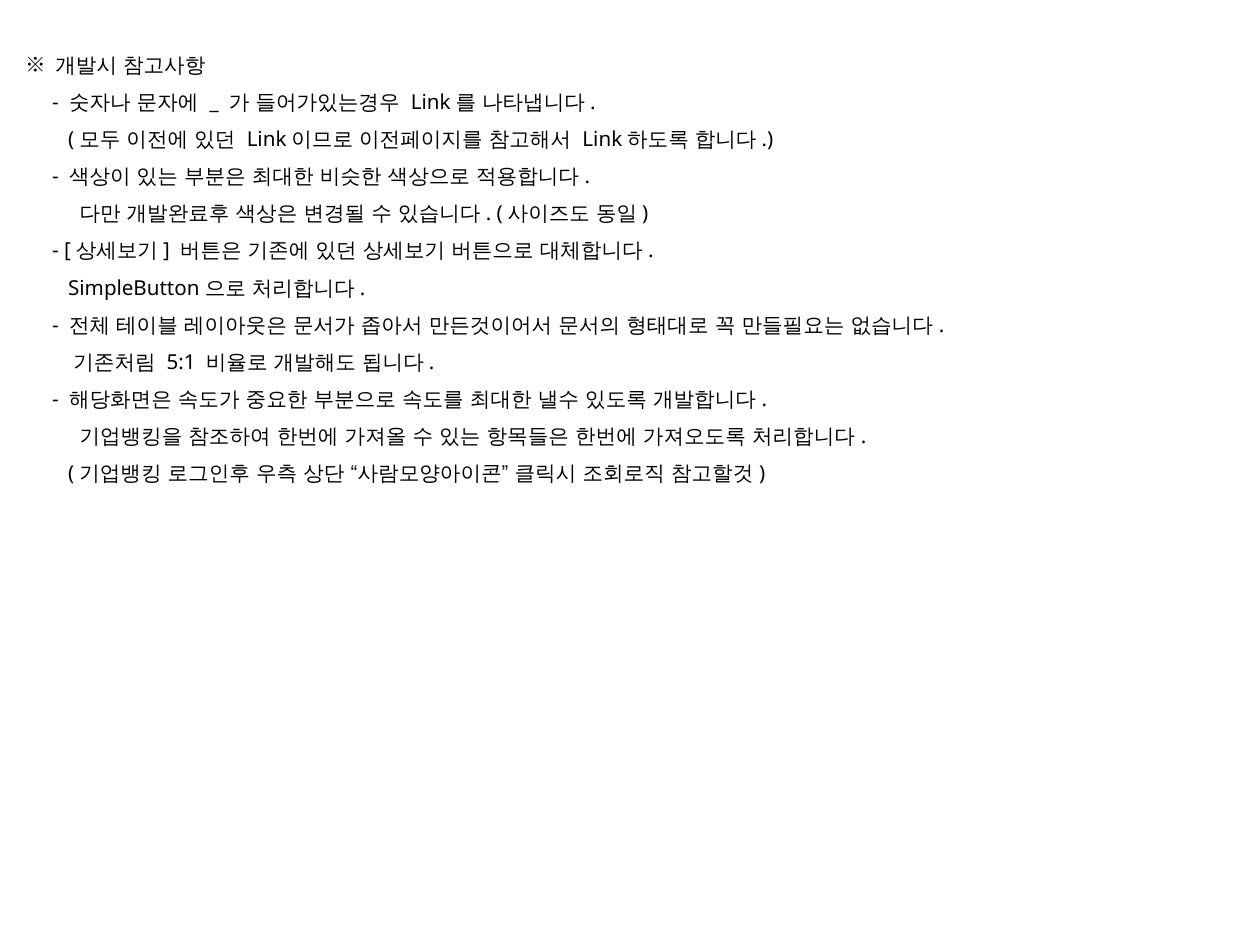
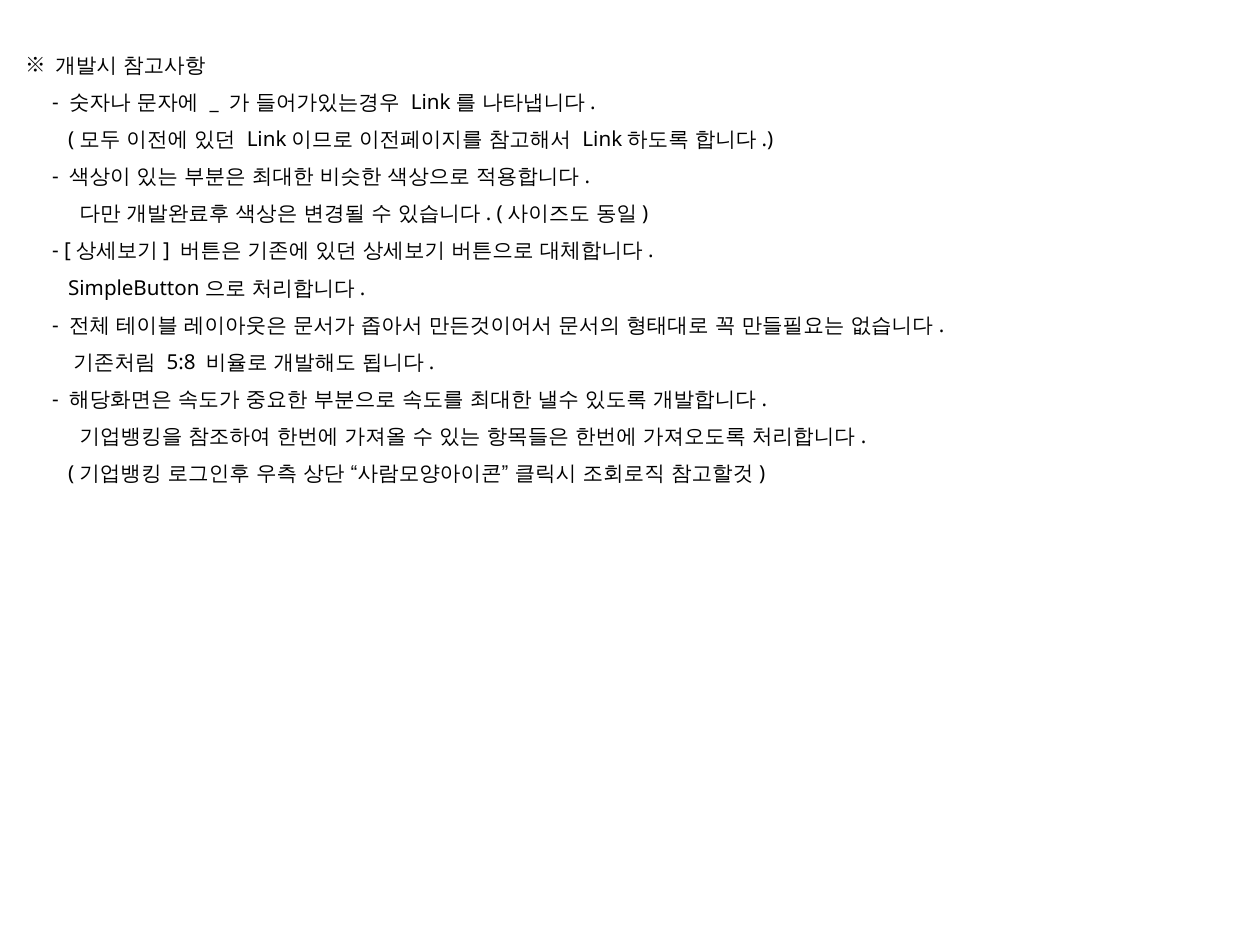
5:1: 5:1 -> 5:8 (181, 362)
